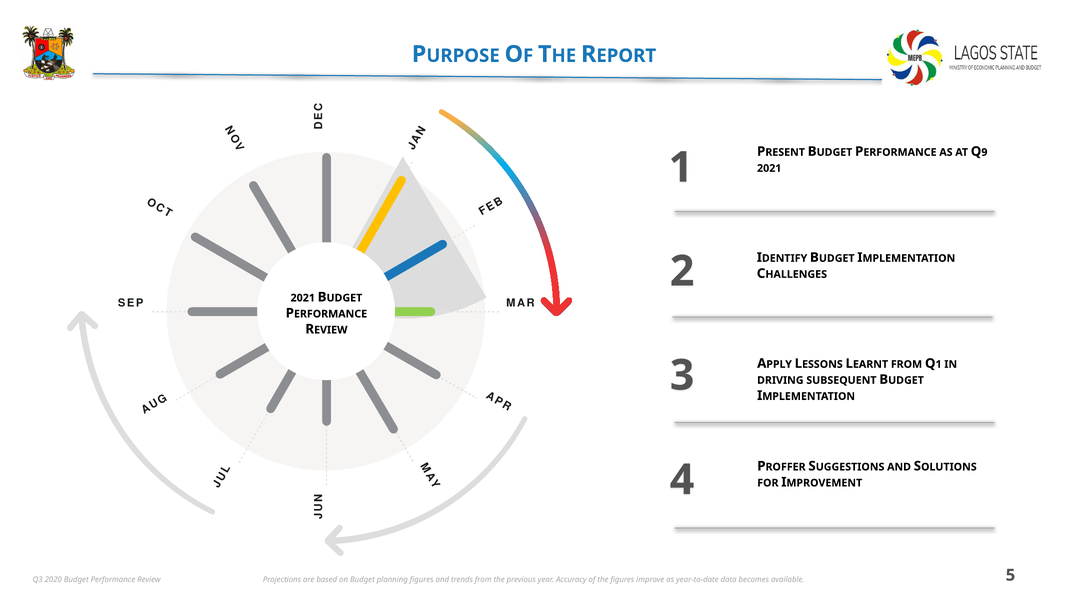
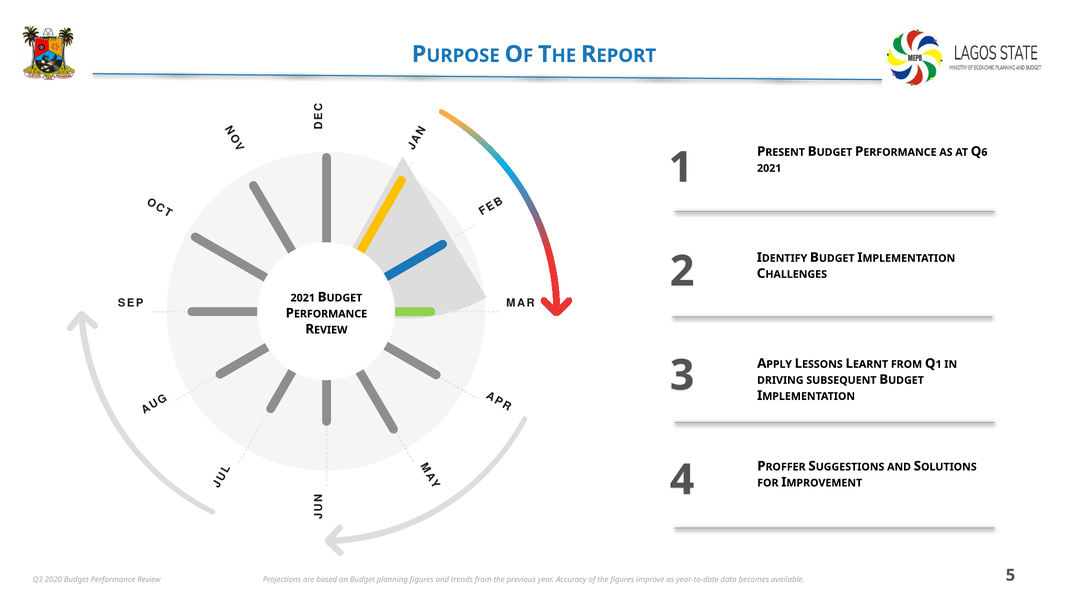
9: 9 -> 6 (984, 152)
